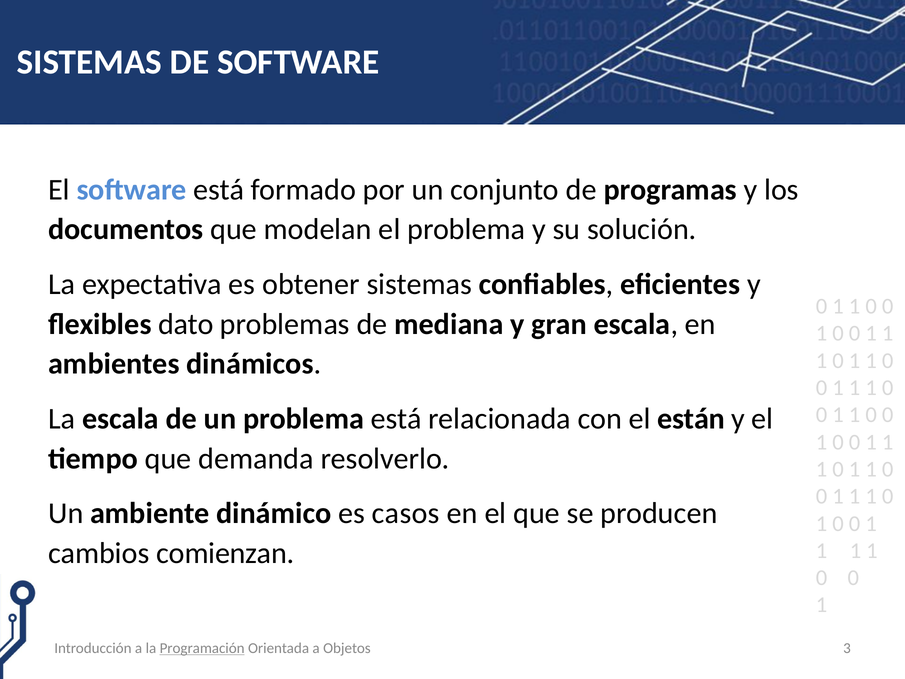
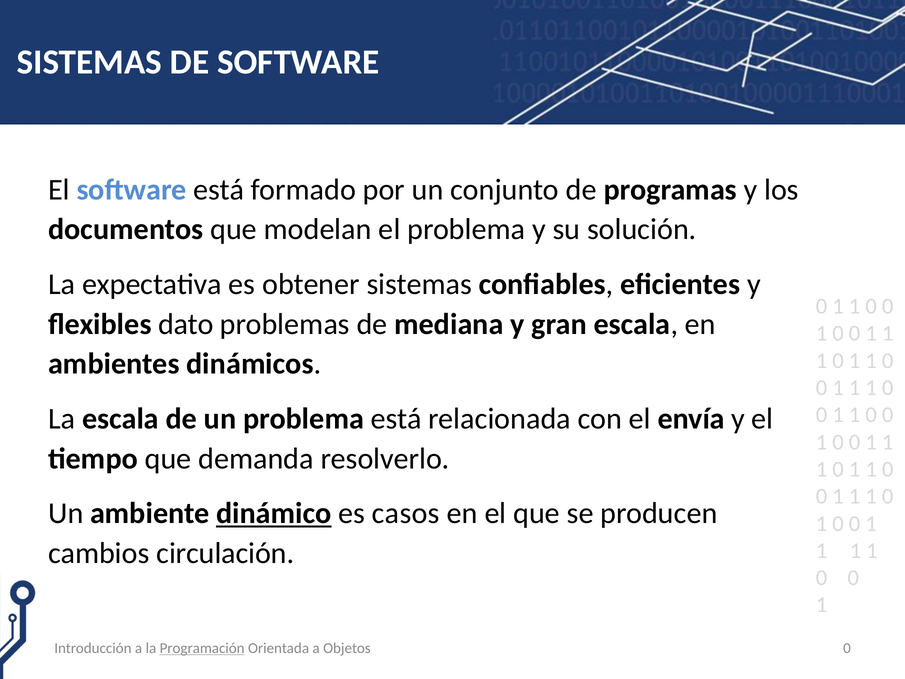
están: están -> envía (691, 419)
dinámico underline: none -> present (274, 513)
comienzan: comienzan -> circulación (225, 553)
Objetos 3: 3 -> 0 (847, 648)
